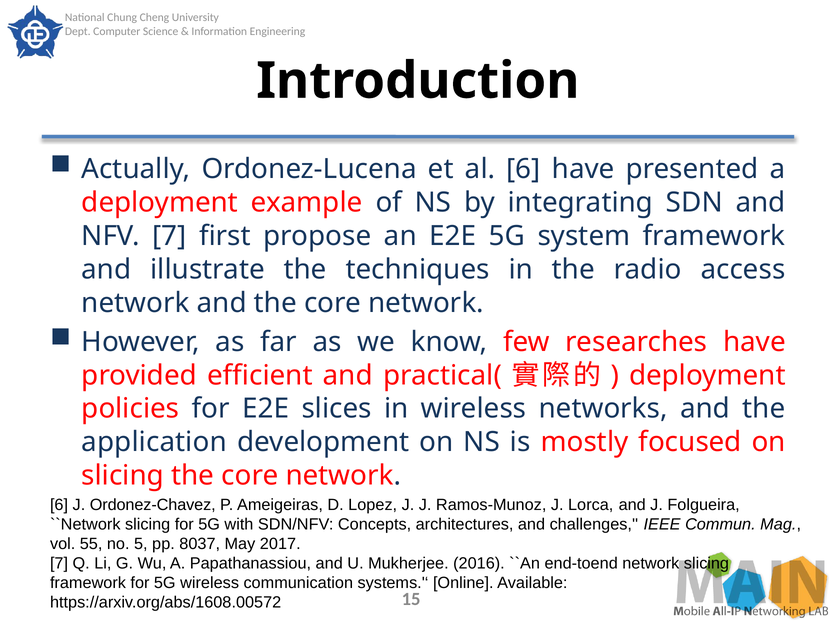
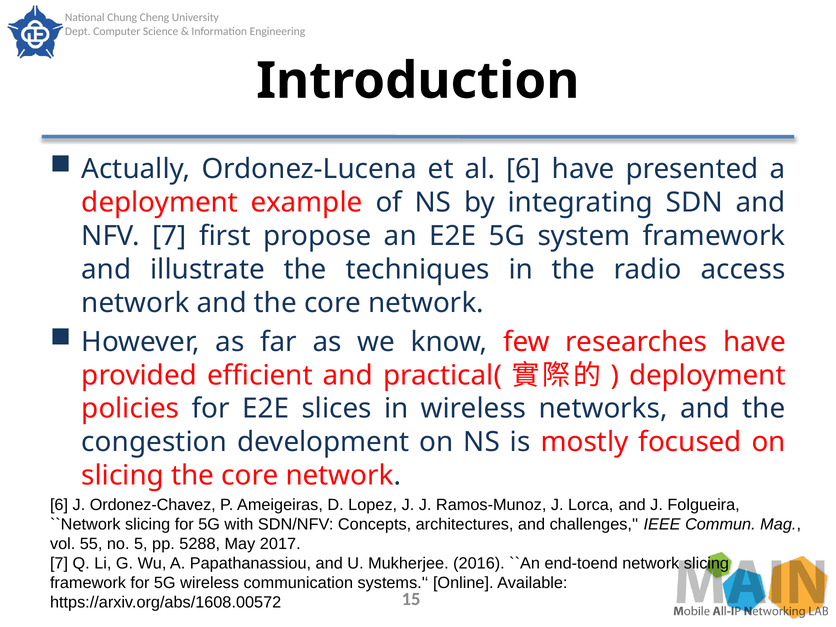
application: application -> congestion (154, 442)
8037: 8037 -> 5288 (200, 544)
